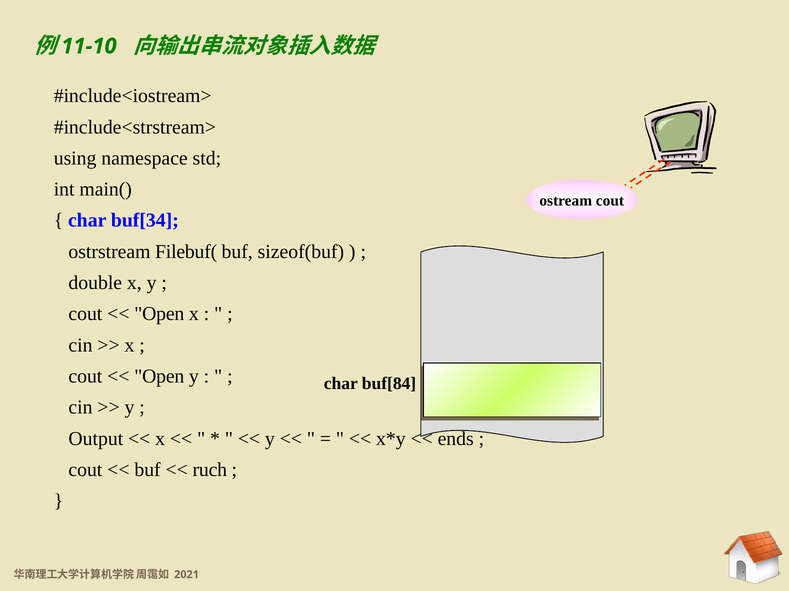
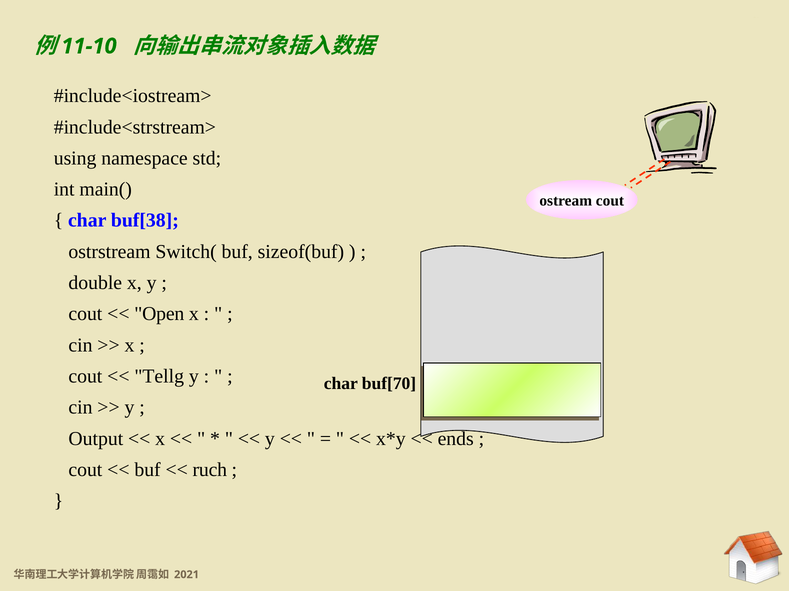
buf[34: buf[34 -> buf[38 (145, 221)
Filebuf(: Filebuf( -> Switch( (186, 252)
Open: Open -> Tellg (159, 377)
buf[84: buf[84 -> buf[70 (389, 384)
